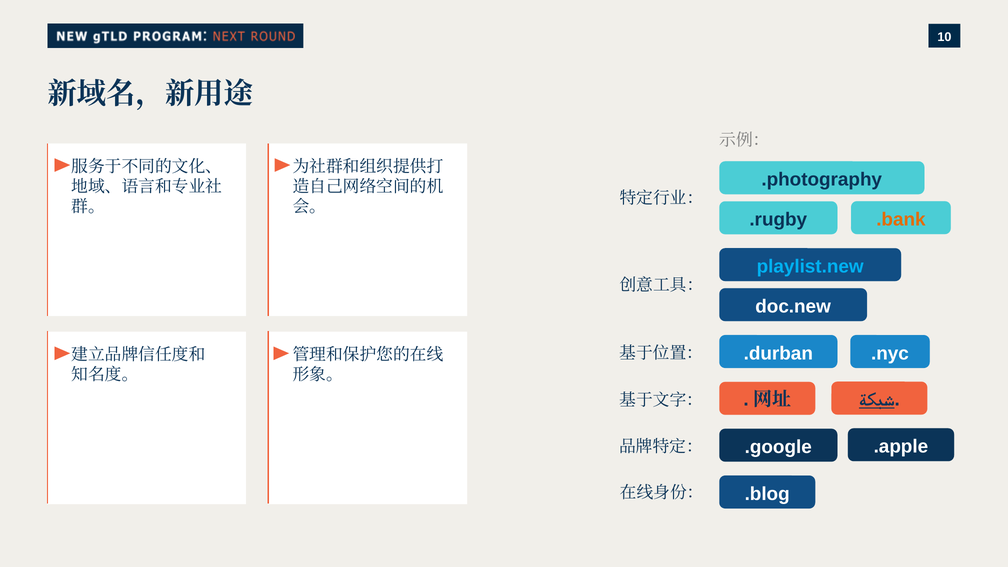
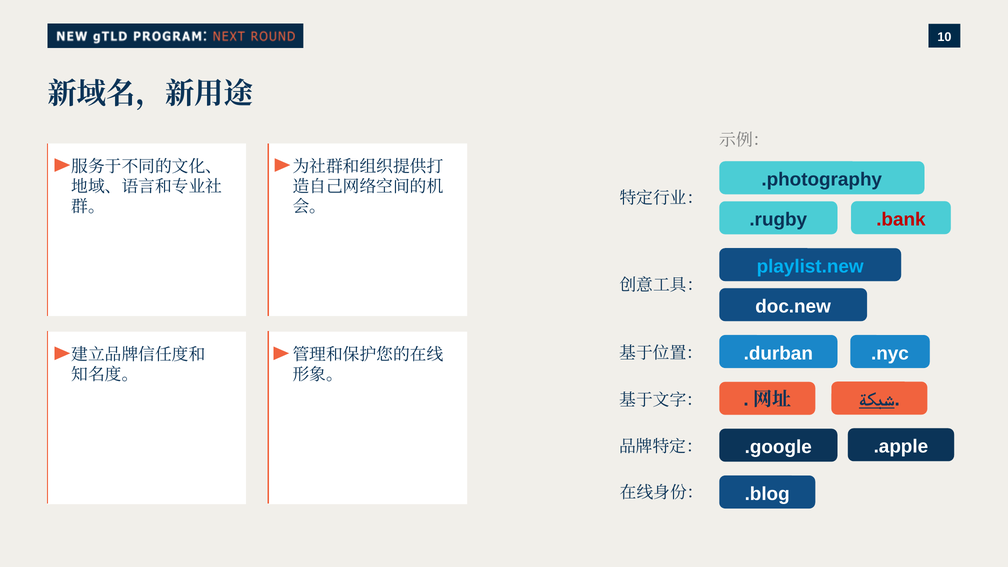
.bank colour: orange -> red (901, 220)
